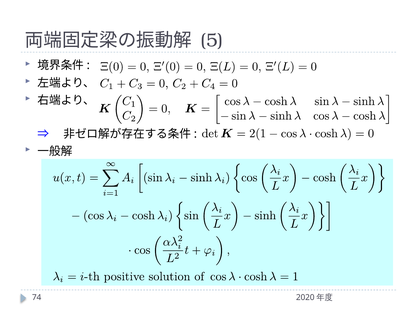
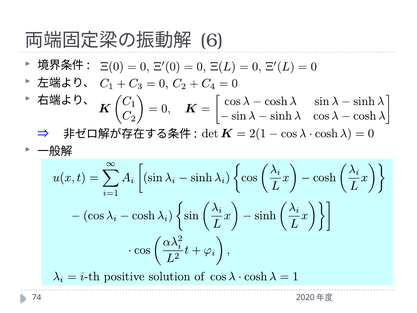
5: 5 -> 6 (212, 40)
